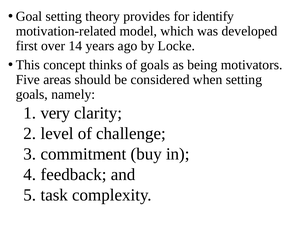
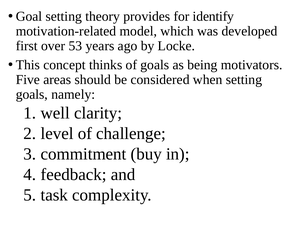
14: 14 -> 53 (75, 46)
very: very -> well (55, 113)
